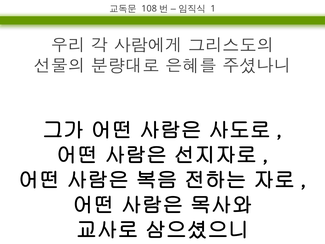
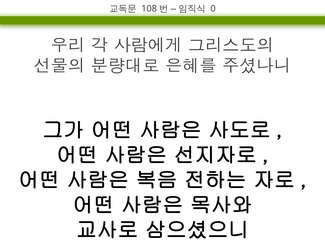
1: 1 -> 0 (213, 9)
